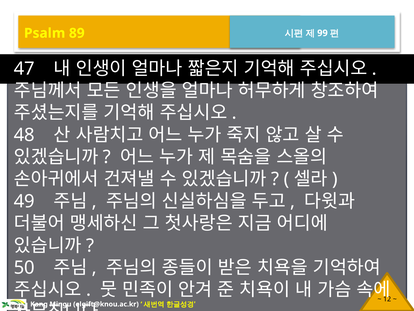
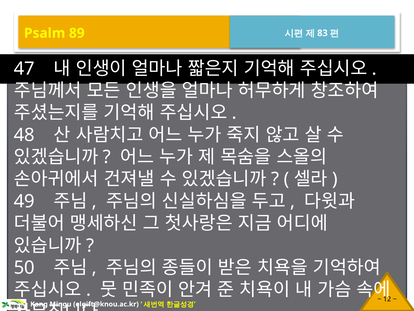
99: 99 -> 83 (322, 33)
